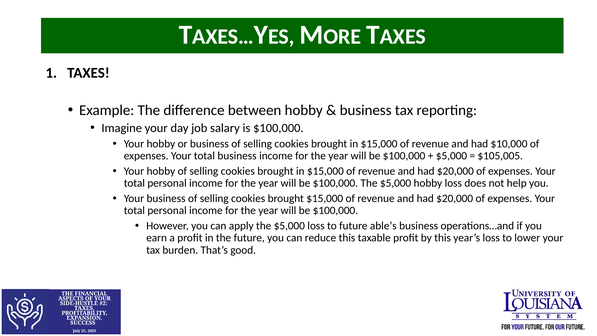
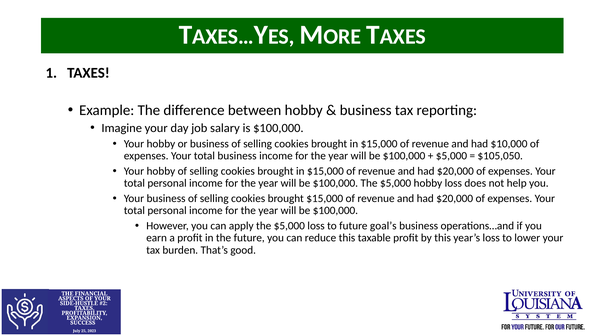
$105,005: $105,005 -> $105,050 (500, 156)
able’s: able’s -> goal’s (383, 226)
